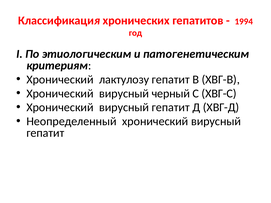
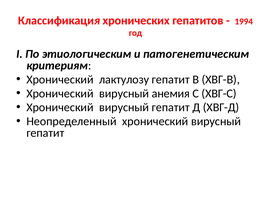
черный: черный -> анемия (171, 94)
